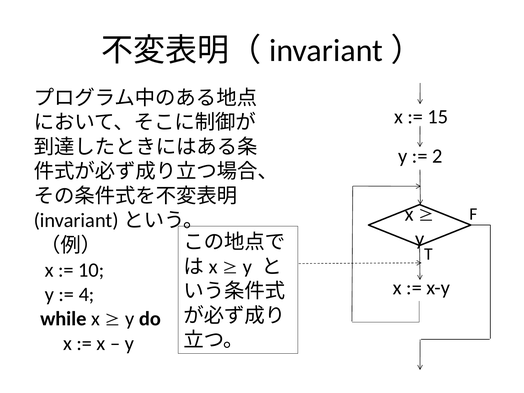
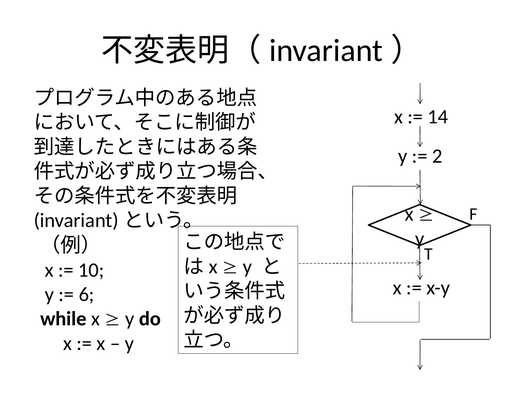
15: 15 -> 14 (438, 117)
4: 4 -> 6 (87, 294)
